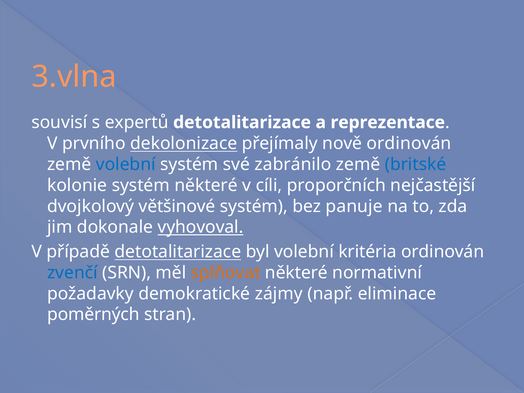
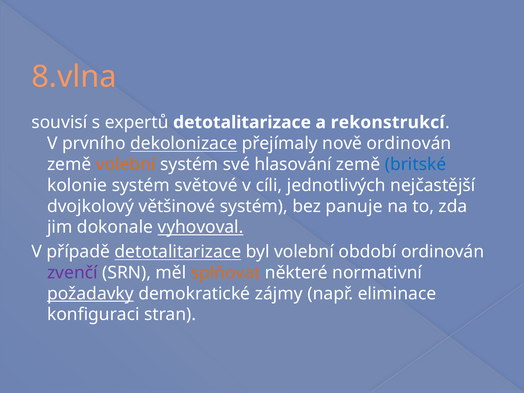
3.vlna: 3.vlna -> 8.vlna (74, 77)
reprezentace: reprezentace -> rekonstrukcí (388, 122)
volební colour: blue -> orange (126, 164)
zabránilo: zabránilo -> hlasování (293, 164)
systém některé: některé -> světové (206, 185)
proporčních: proporčních -> jednotlivých (336, 185)
kritéria: kritéria -> období (367, 252)
zvenčí colour: blue -> purple (72, 273)
požadavky underline: none -> present (90, 294)
poměrných: poměrných -> konfiguraci (93, 315)
